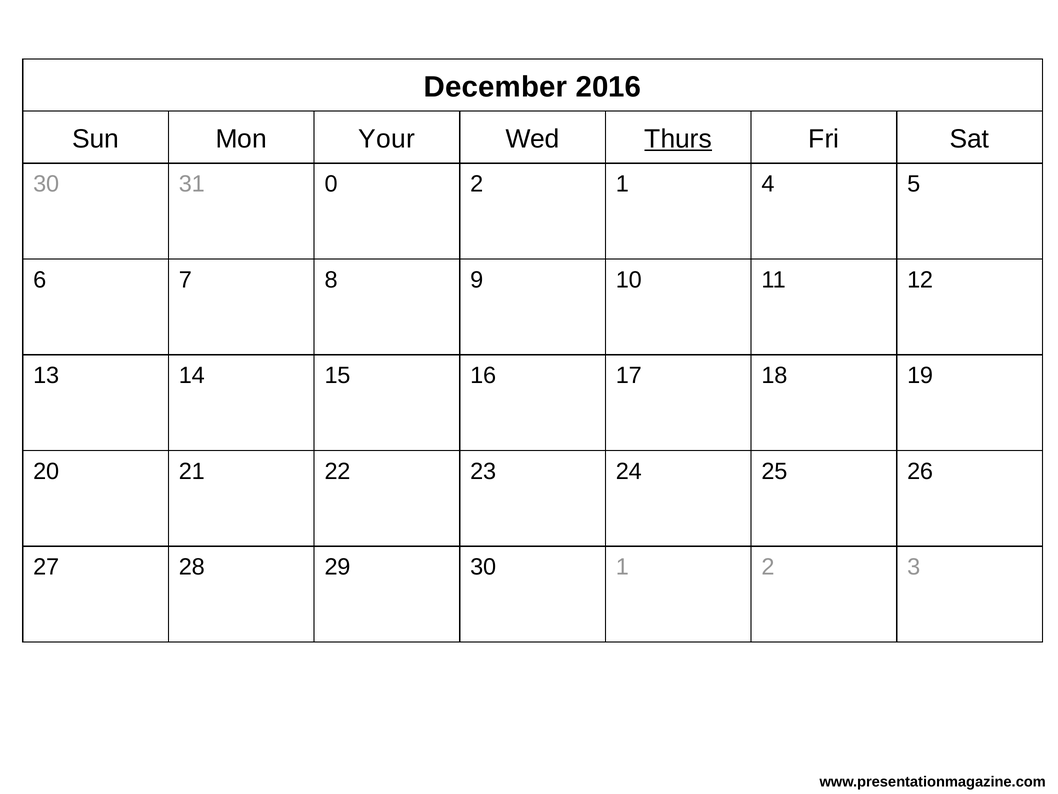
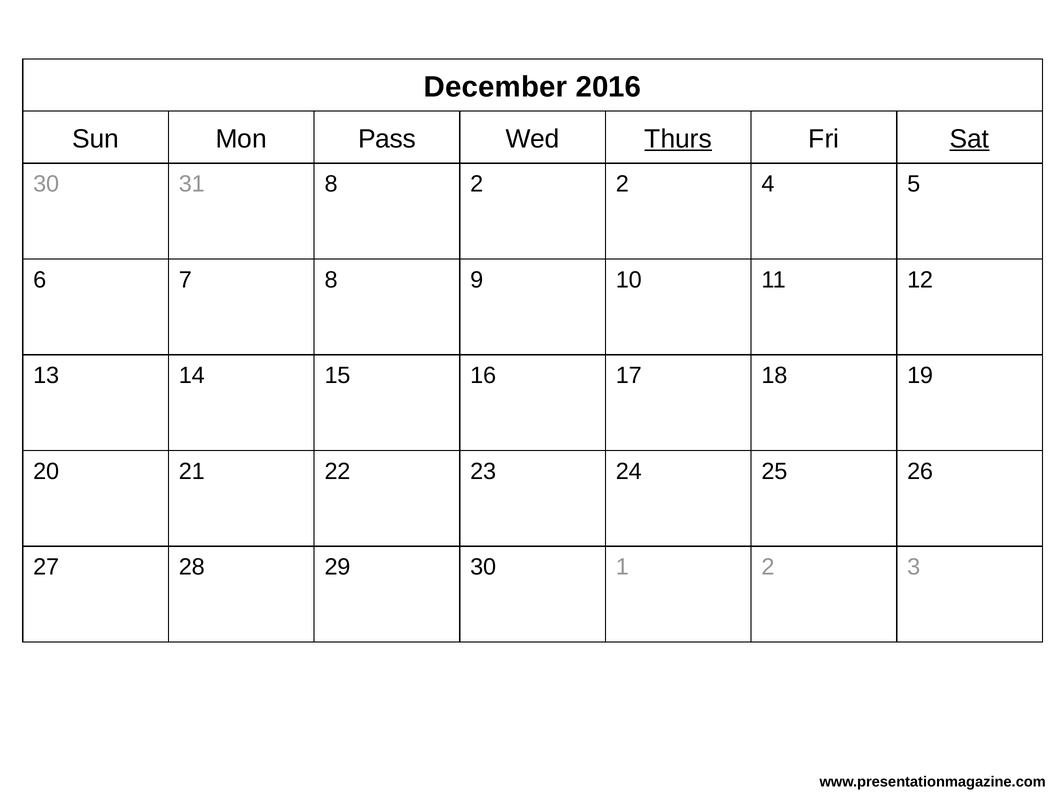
Your: Your -> Pass (387, 139)
Sat underline: none -> present (969, 139)
31 0: 0 -> 8 (331, 184)
1: 1 -> 2 (622, 184)
